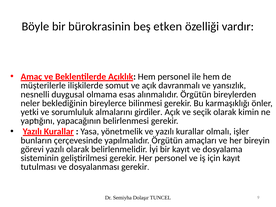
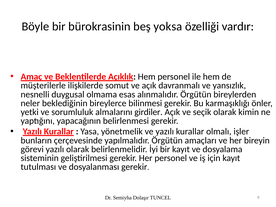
etken: etken -> yoksa (168, 26)
